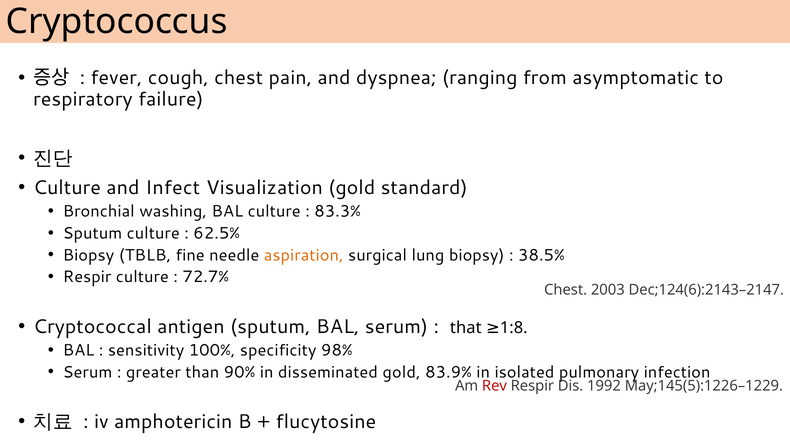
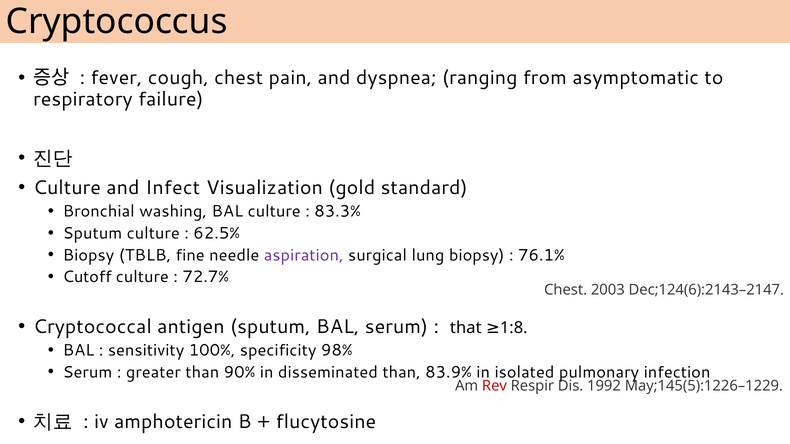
aspiration colour: orange -> purple (304, 255)
38.5%: 38.5% -> 76.1% (541, 255)
Respir: Respir -> Cutoff (87, 277)
disseminated gold: gold -> than (402, 372)
